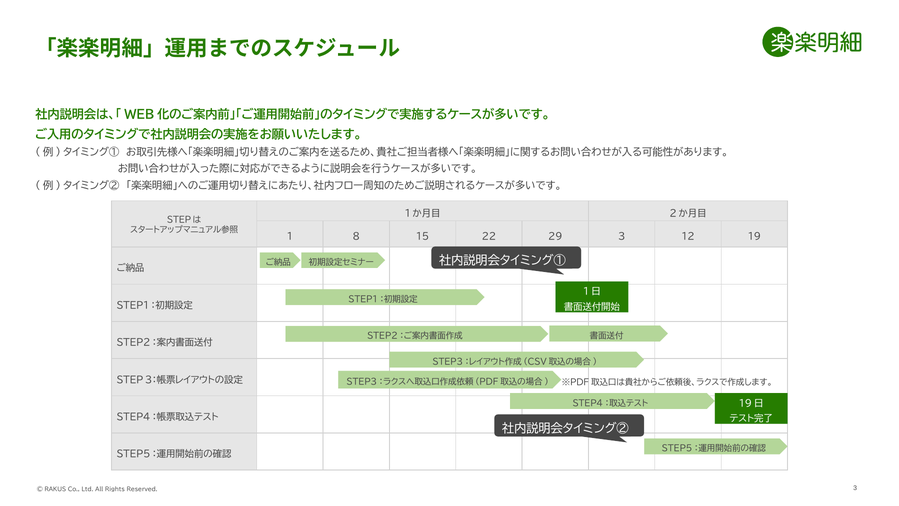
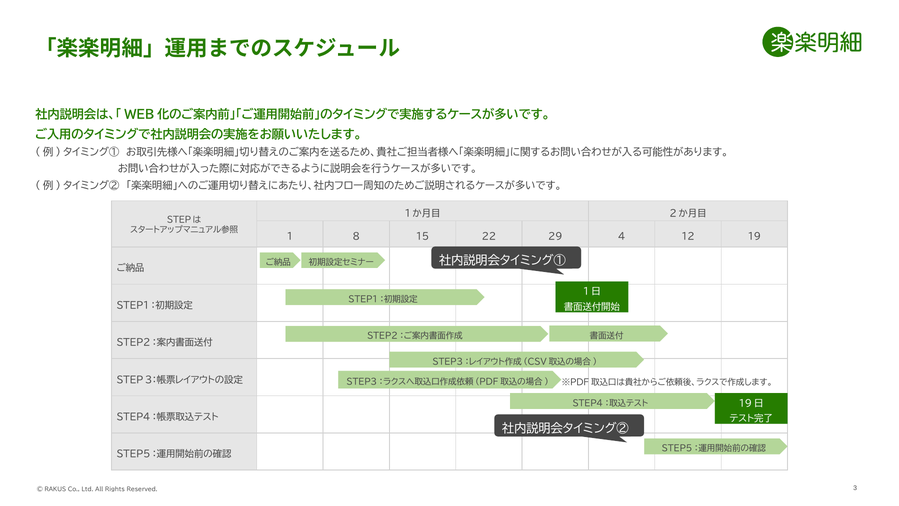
29 3: 3 -> 4 (622, 237)
